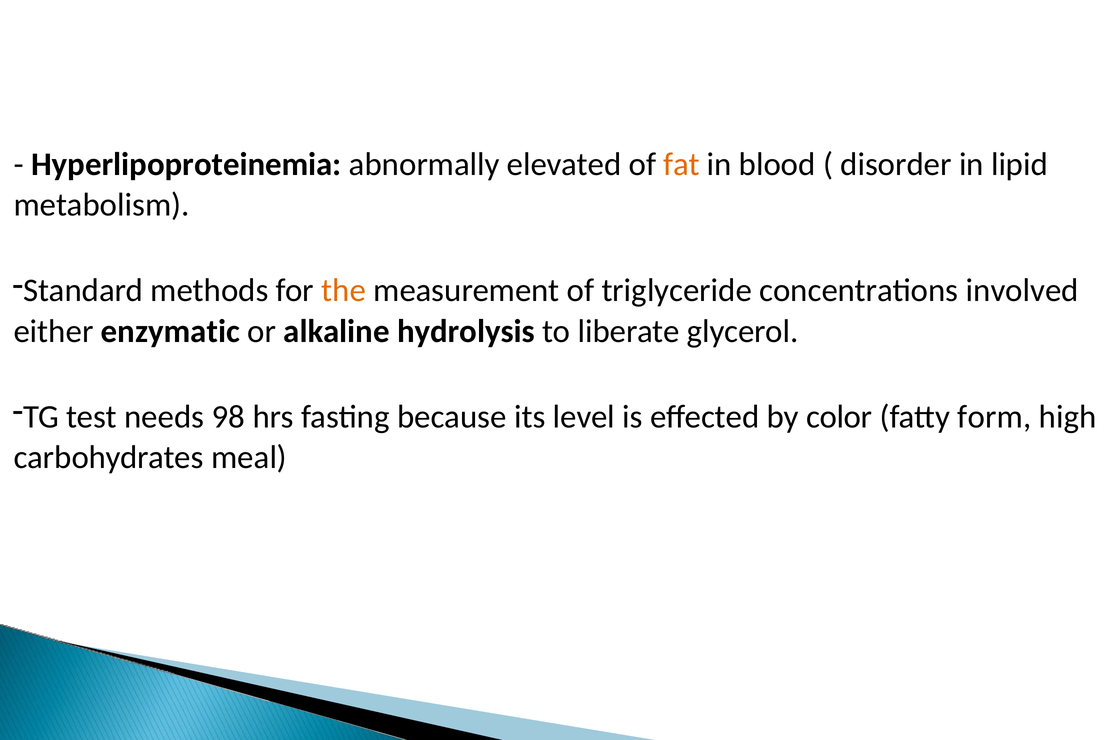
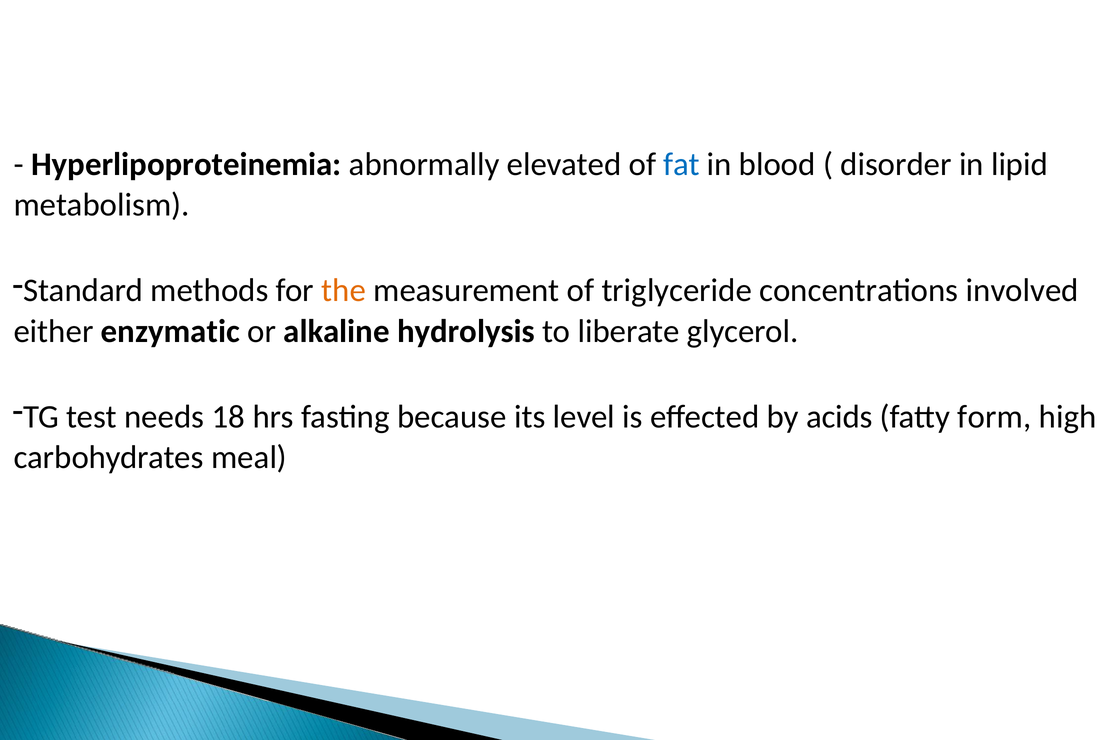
fat colour: orange -> blue (682, 164)
98: 98 -> 18 (228, 417)
color: color -> acids (839, 417)
